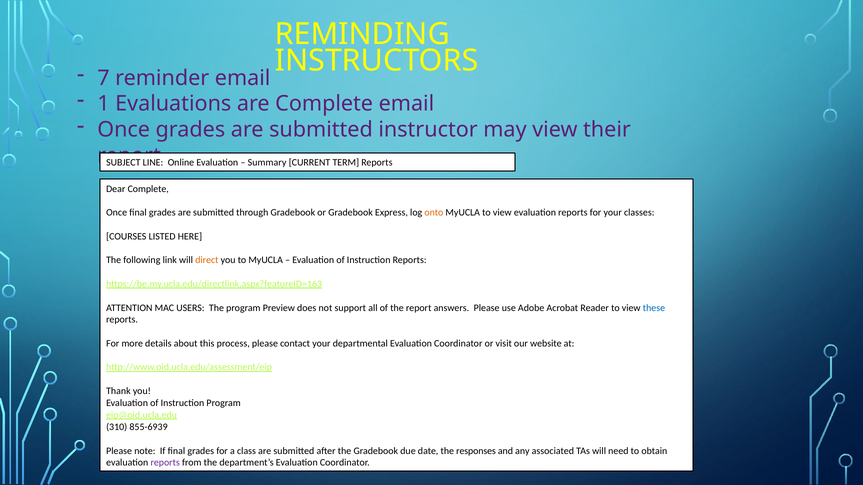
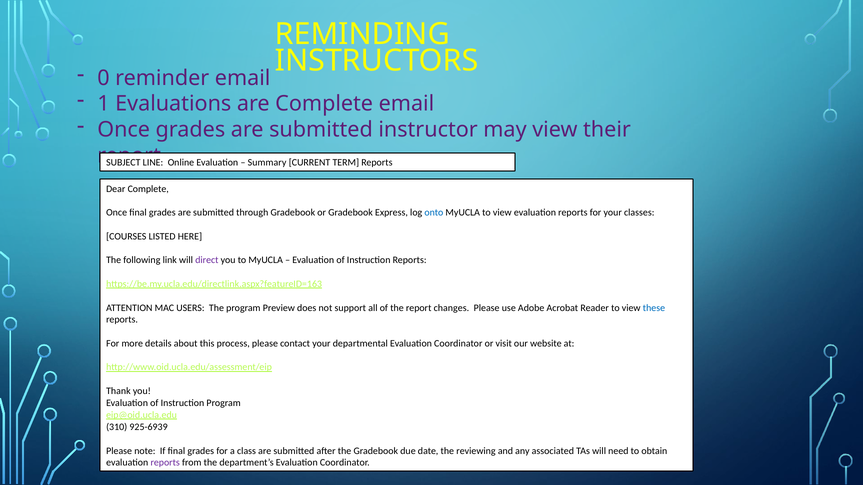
7: 7 -> 0 (103, 78)
onto colour: orange -> blue (434, 213)
direct colour: orange -> purple (207, 260)
answers: answers -> changes (451, 308)
855-6939: 855-6939 -> 925-6939 (149, 427)
responses: responses -> reviewing (476, 451)
